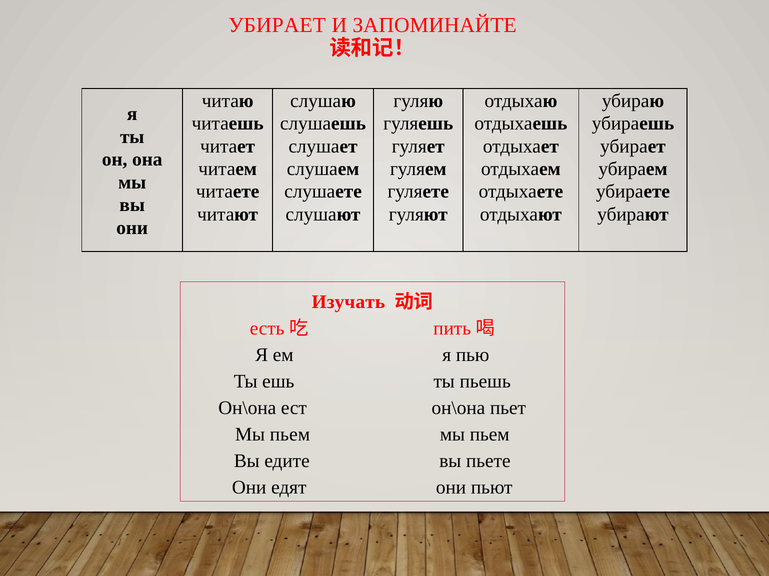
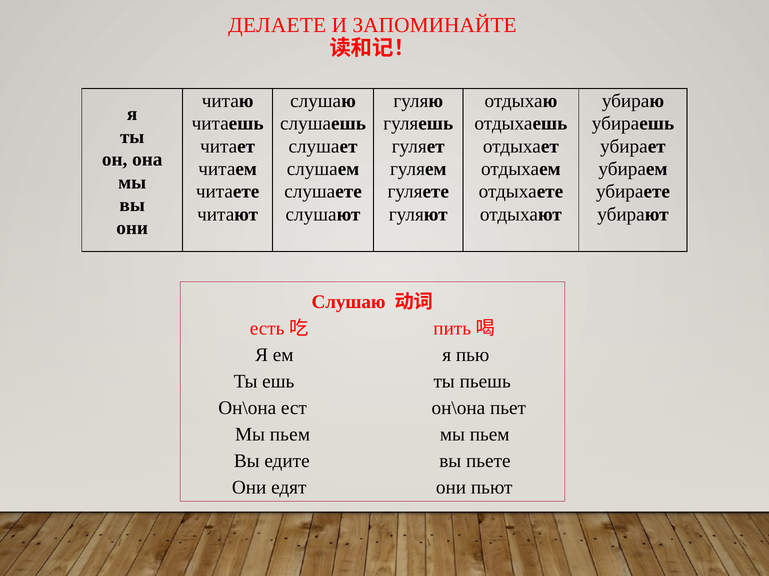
УБИРАЕТ: УБИРАЕТ -> ДЕЛАЕТЕ (277, 25)
Изучать: Изучать -> Слушаю (349, 302)
